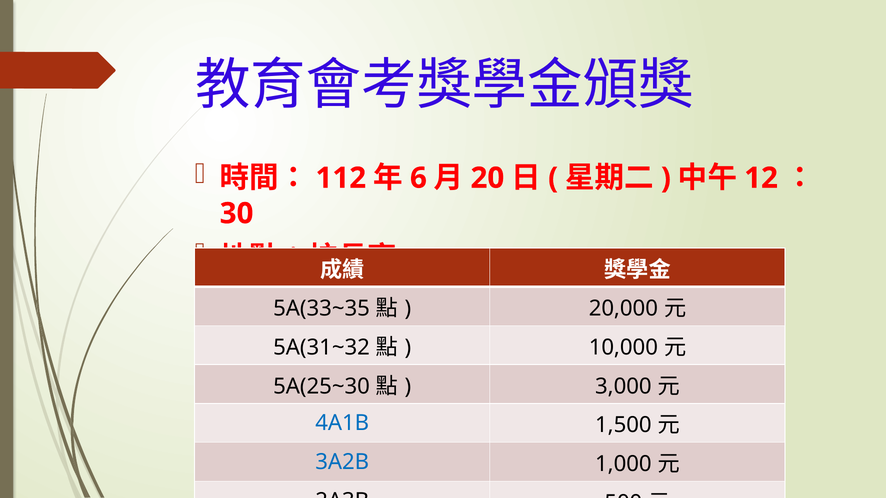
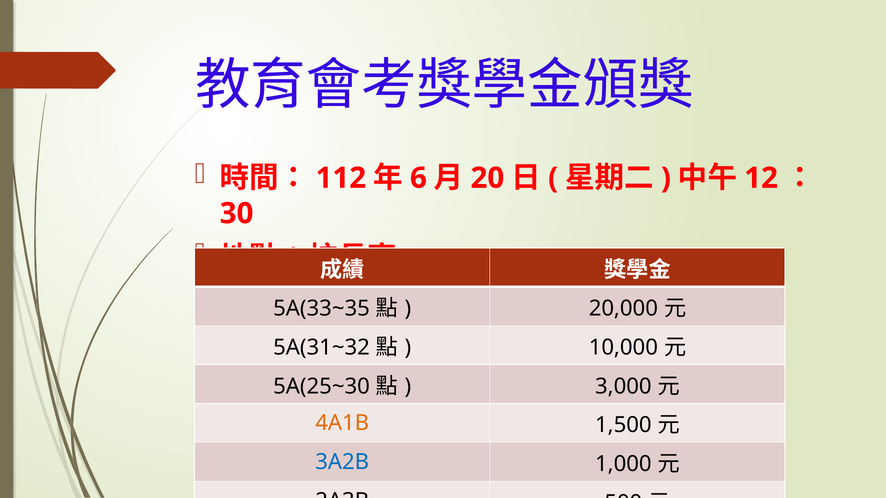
4A1B colour: blue -> orange (342, 423)
